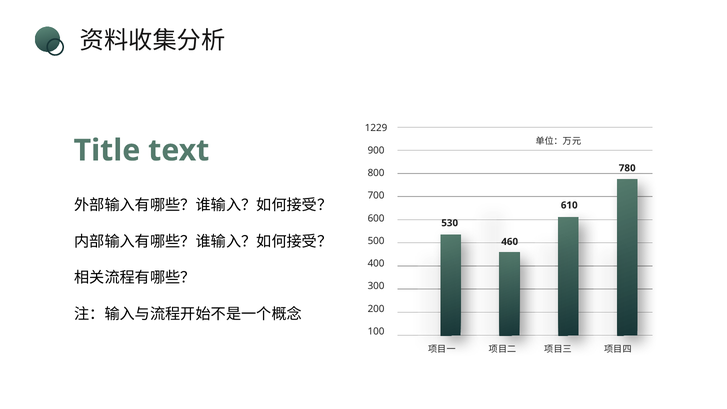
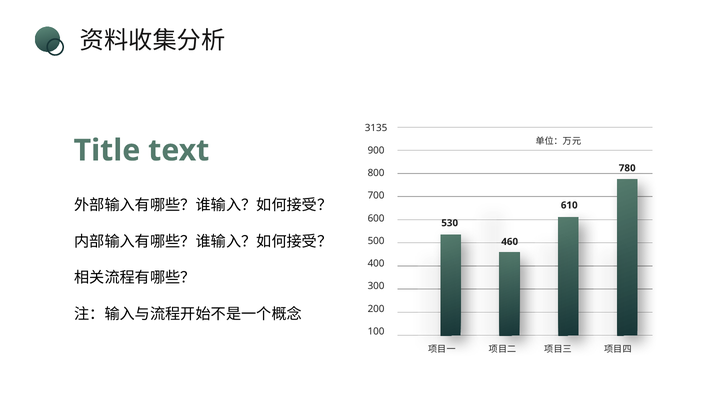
1229: 1229 -> 3135 (376, 128)
